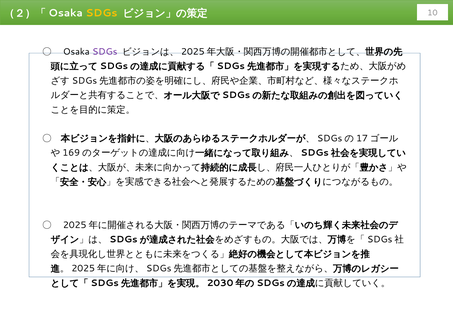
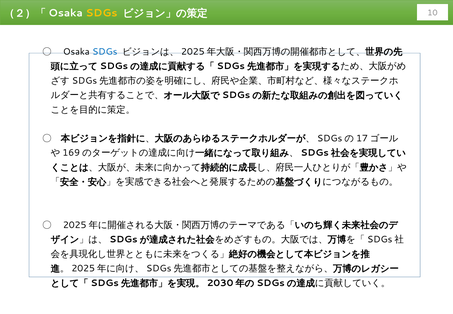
SDGs colour: purple -> blue (105, 52)
